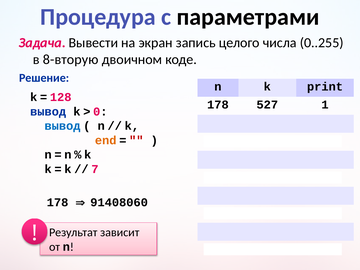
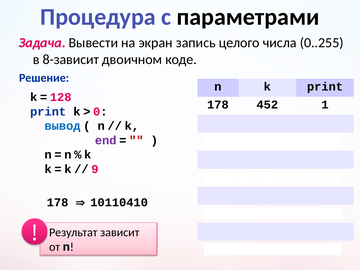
8-вторую: 8-вторую -> 8-зависит (71, 60)
527: 527 -> 452 (267, 105)
вывод: вывод -> print (48, 112)
end colour: orange -> purple (106, 140)
7: 7 -> 9 (95, 169)
91408060: 91408060 -> 10110410 (119, 202)
